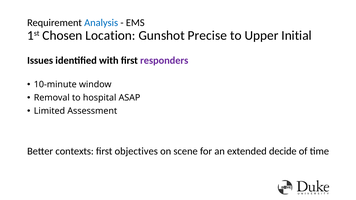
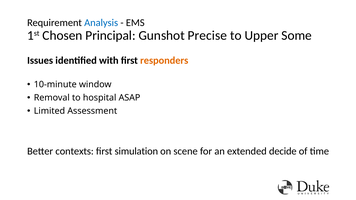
Location: Location -> Principal (111, 36)
Initial: Initial -> Some (297, 36)
responders colour: purple -> orange (164, 61)
objectives: objectives -> simulation (136, 151)
